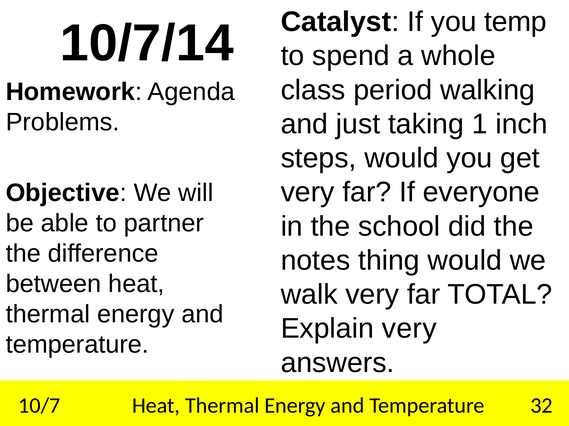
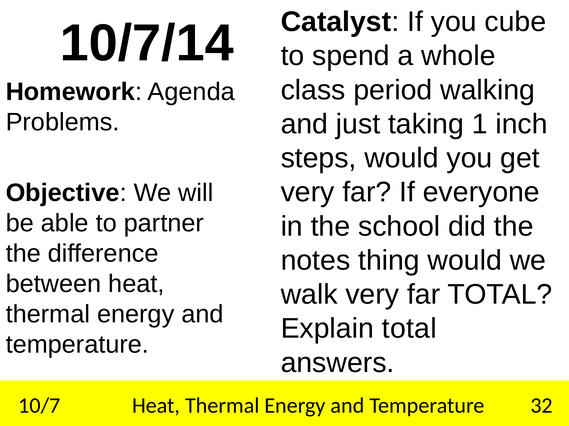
temp: temp -> cube (515, 22)
Explain very: very -> total (409, 329)
